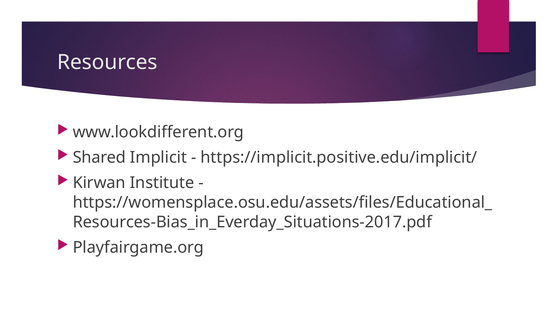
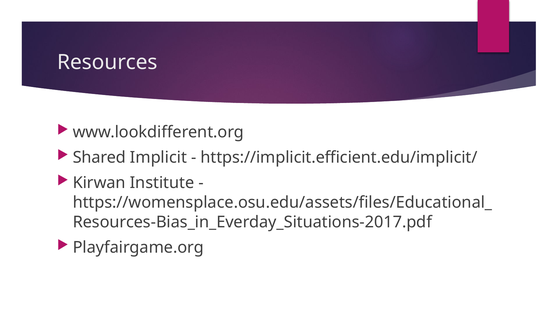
https://implicit.positive.edu/implicit/: https://implicit.positive.edu/implicit/ -> https://implicit.efficient.edu/implicit/ (339, 158)
